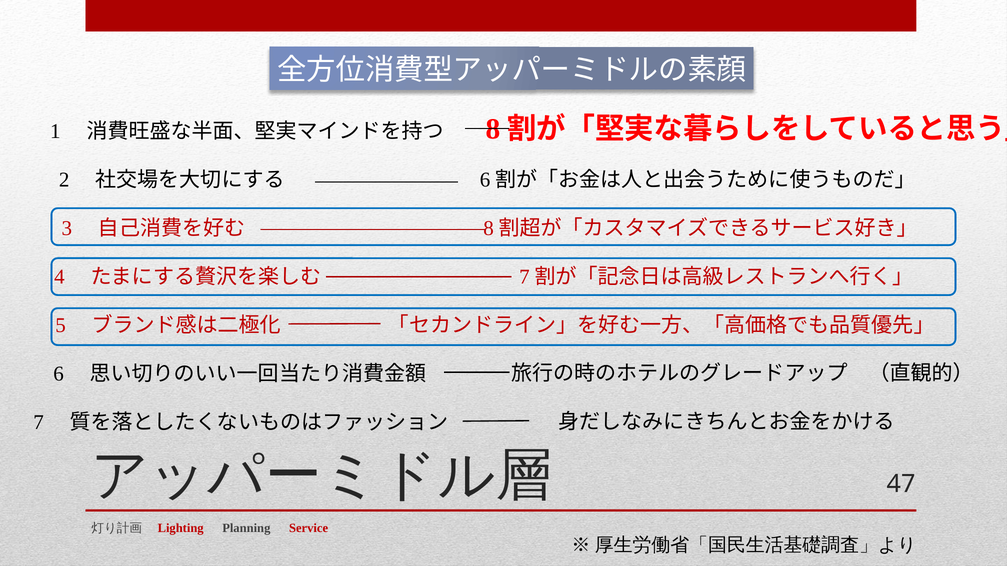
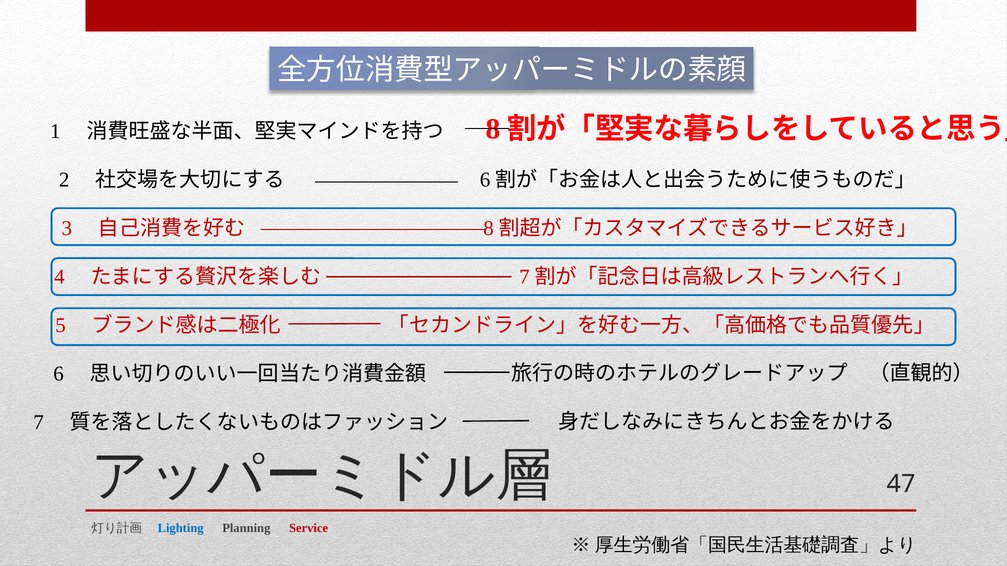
Lighting colour: red -> blue (181, 529)
